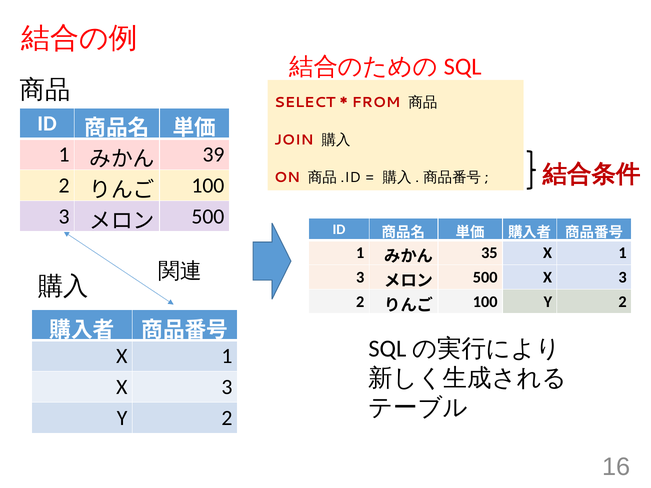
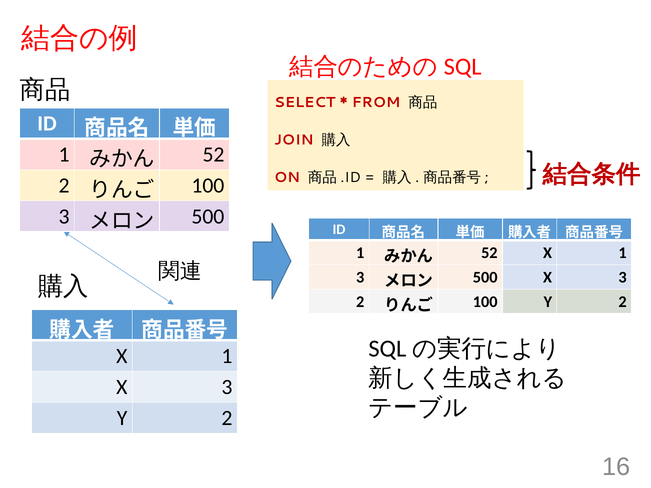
39: 39 -> 52 (213, 155)
35: 35 -> 52 (489, 253)
